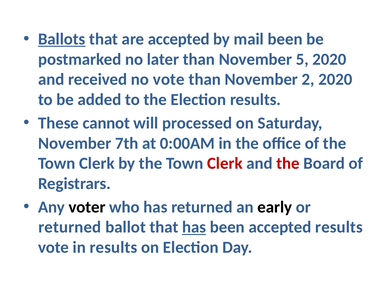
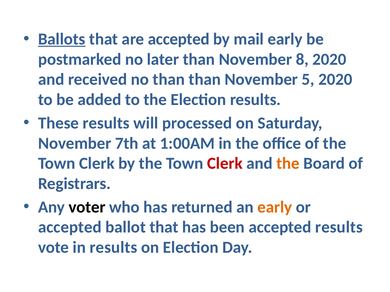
mail been: been -> early (285, 39)
5: 5 -> 8 (302, 59)
no vote: vote -> than (169, 80)
2: 2 -> 5 (308, 80)
These cannot: cannot -> results (106, 123)
0:00AM: 0:00AM -> 1:00AM (187, 143)
the colour: red -> orange (288, 164)
early colour: black -> orange (275, 207)
returned: returned -> accepted (70, 228)
has underline: present -> none (194, 228)
